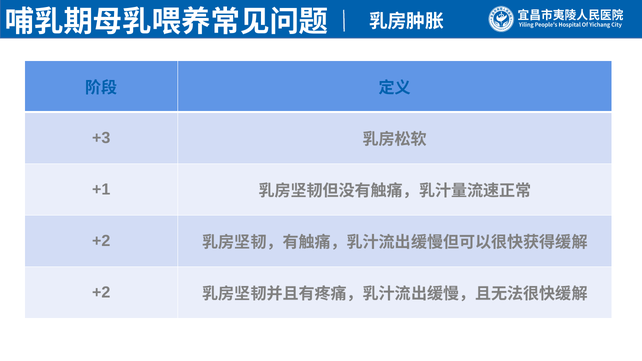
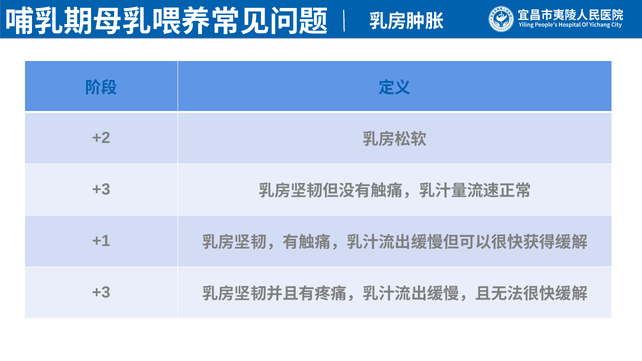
+3: +3 -> +2 (101, 138)
+1: +1 -> +3 (101, 190)
+2: +2 -> +1 (101, 241)
+2: +2 -> +3 (101, 293)
